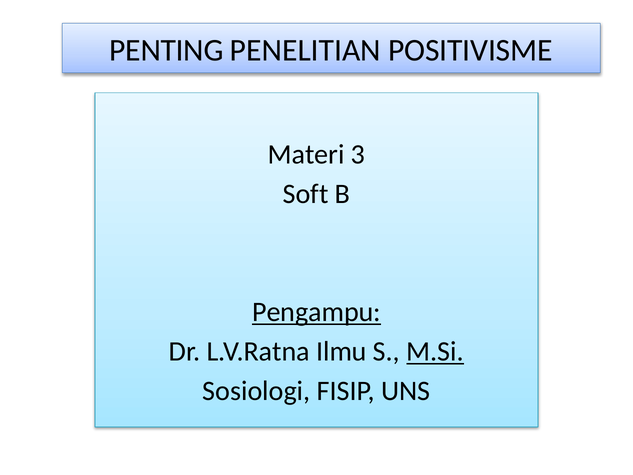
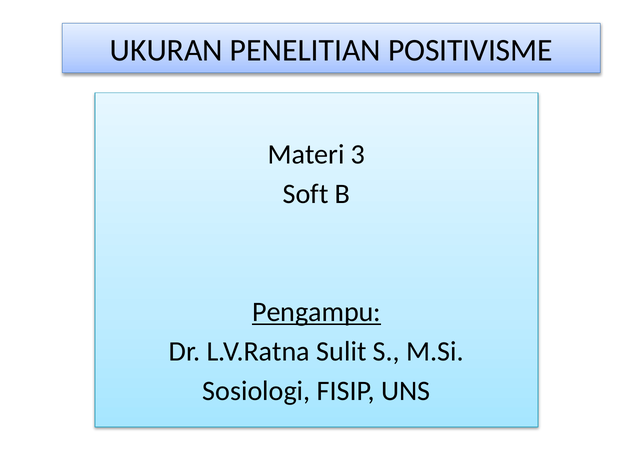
PENTING: PENTING -> UKURAN (166, 50)
Ilmu: Ilmu -> Sulit (341, 351)
M.Si underline: present -> none (435, 351)
